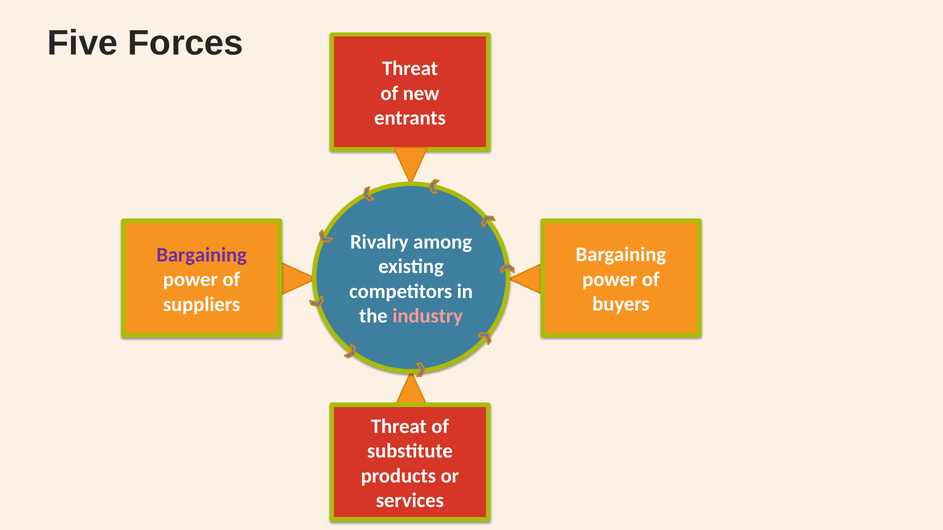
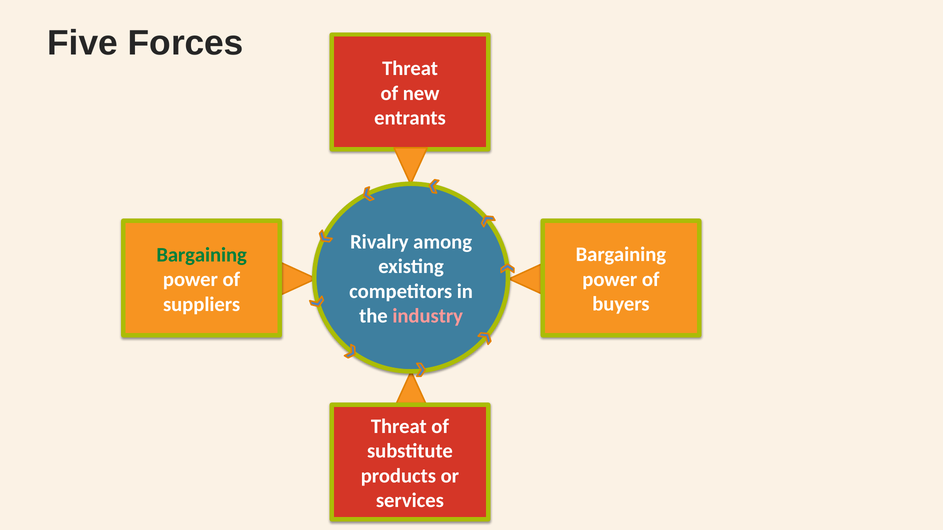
Bargaining colour: purple -> green (202, 255)
